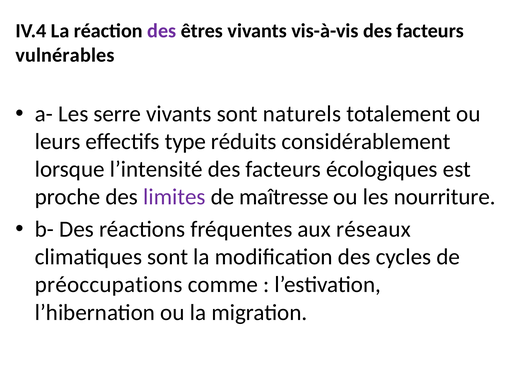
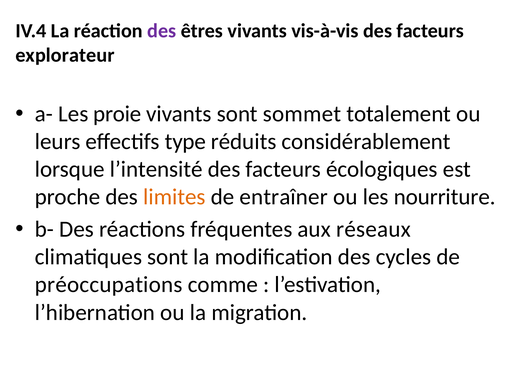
vulnérables: vulnérables -> explorateur (65, 55)
serre: serre -> proie (117, 114)
naturels: naturels -> sommet (302, 114)
limites colour: purple -> orange (174, 197)
maîtresse: maîtresse -> entraîner (284, 197)
